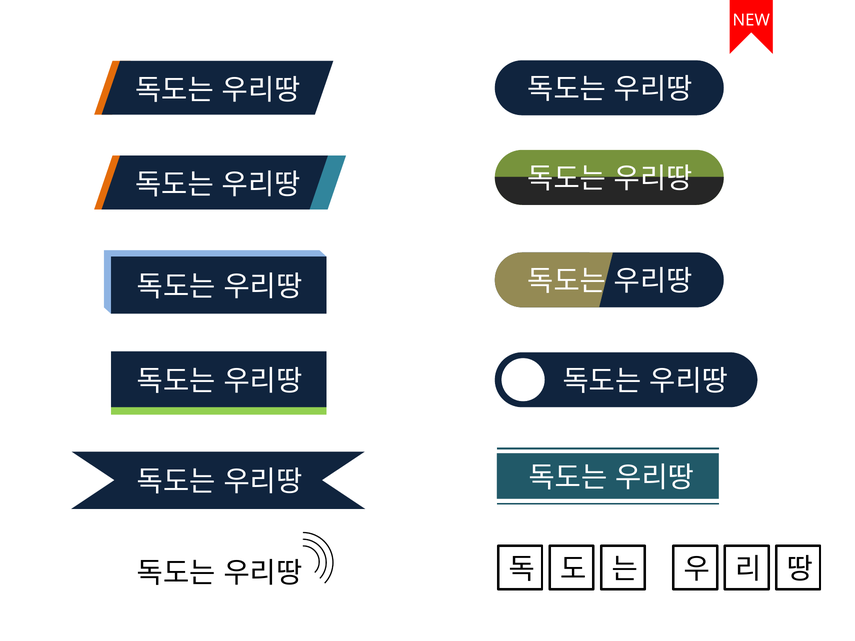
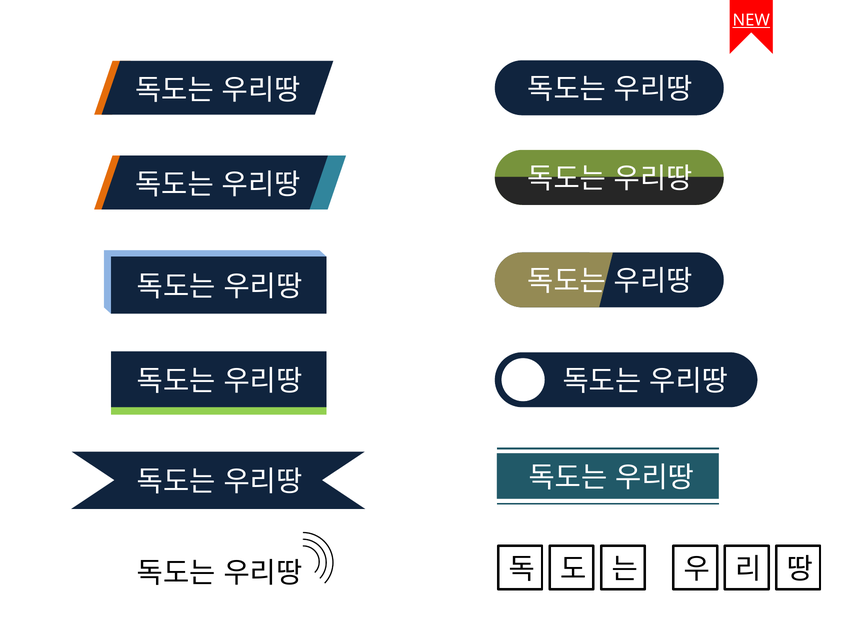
NEW underline: none -> present (751, 20)
